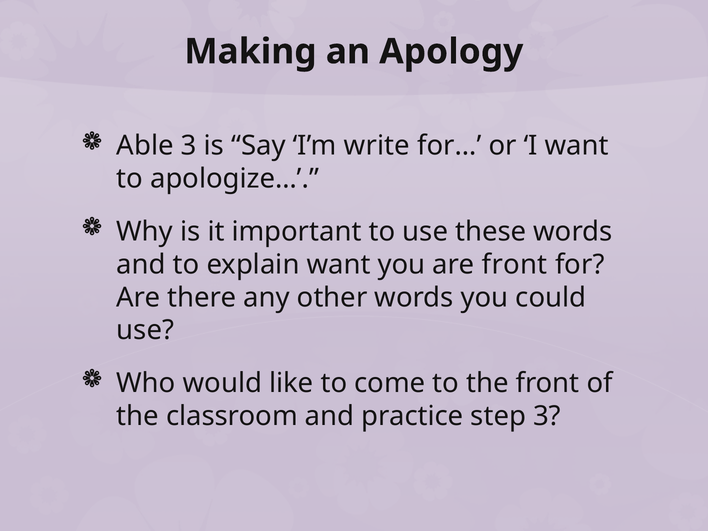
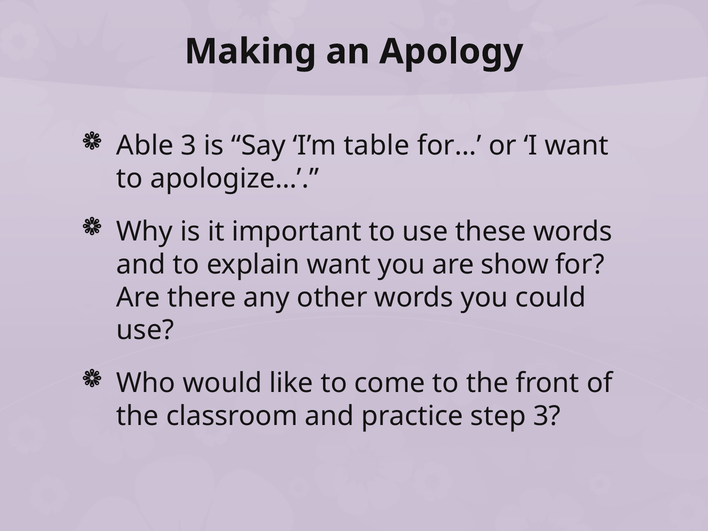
write: write -> table (377, 146)
are front: front -> show (515, 264)
